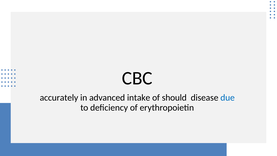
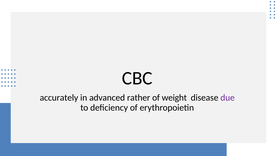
intake: intake -> rather (139, 98)
should: should -> weight (174, 98)
due colour: blue -> purple (228, 98)
